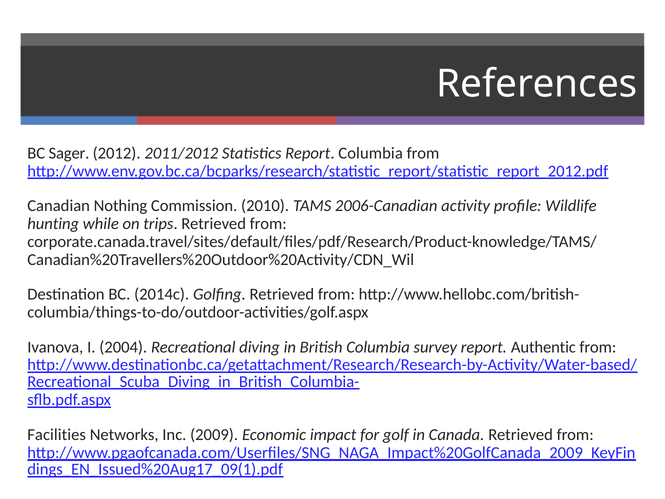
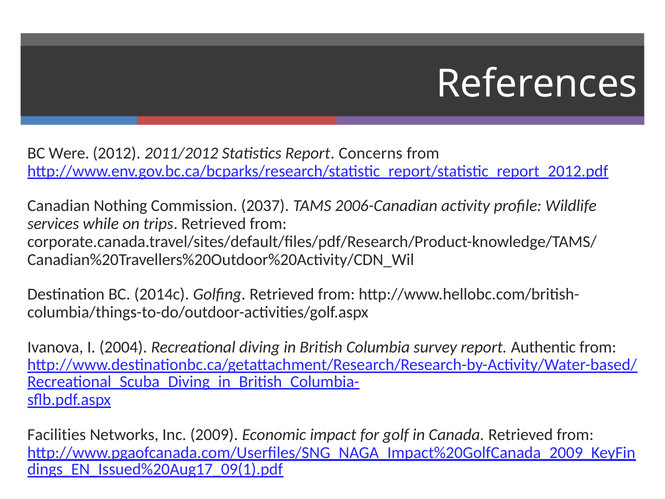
Sager: Sager -> Were (69, 153)
Report Columbia: Columbia -> Concerns (371, 153)
2010: 2010 -> 2037 (265, 206)
hunting: hunting -> services (53, 224)
